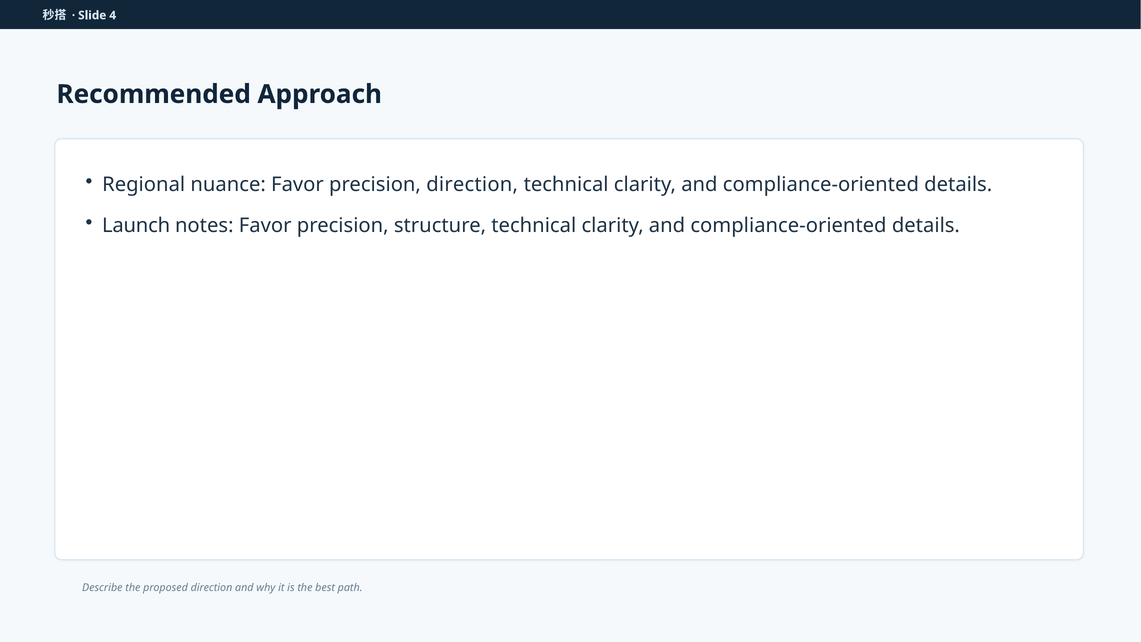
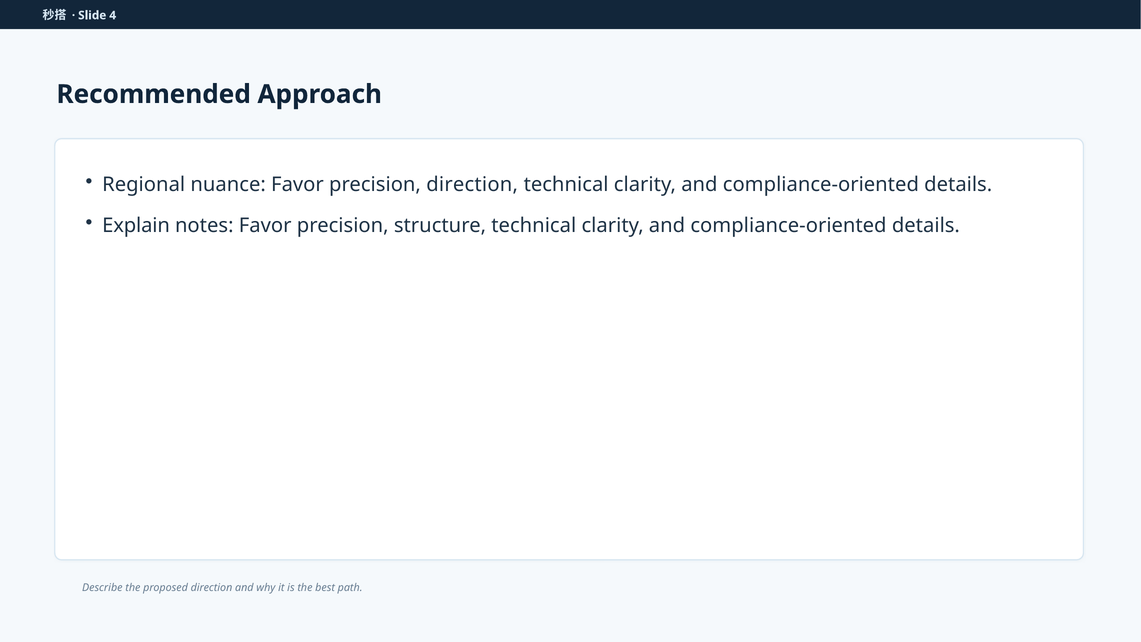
Launch: Launch -> Explain (136, 226)
